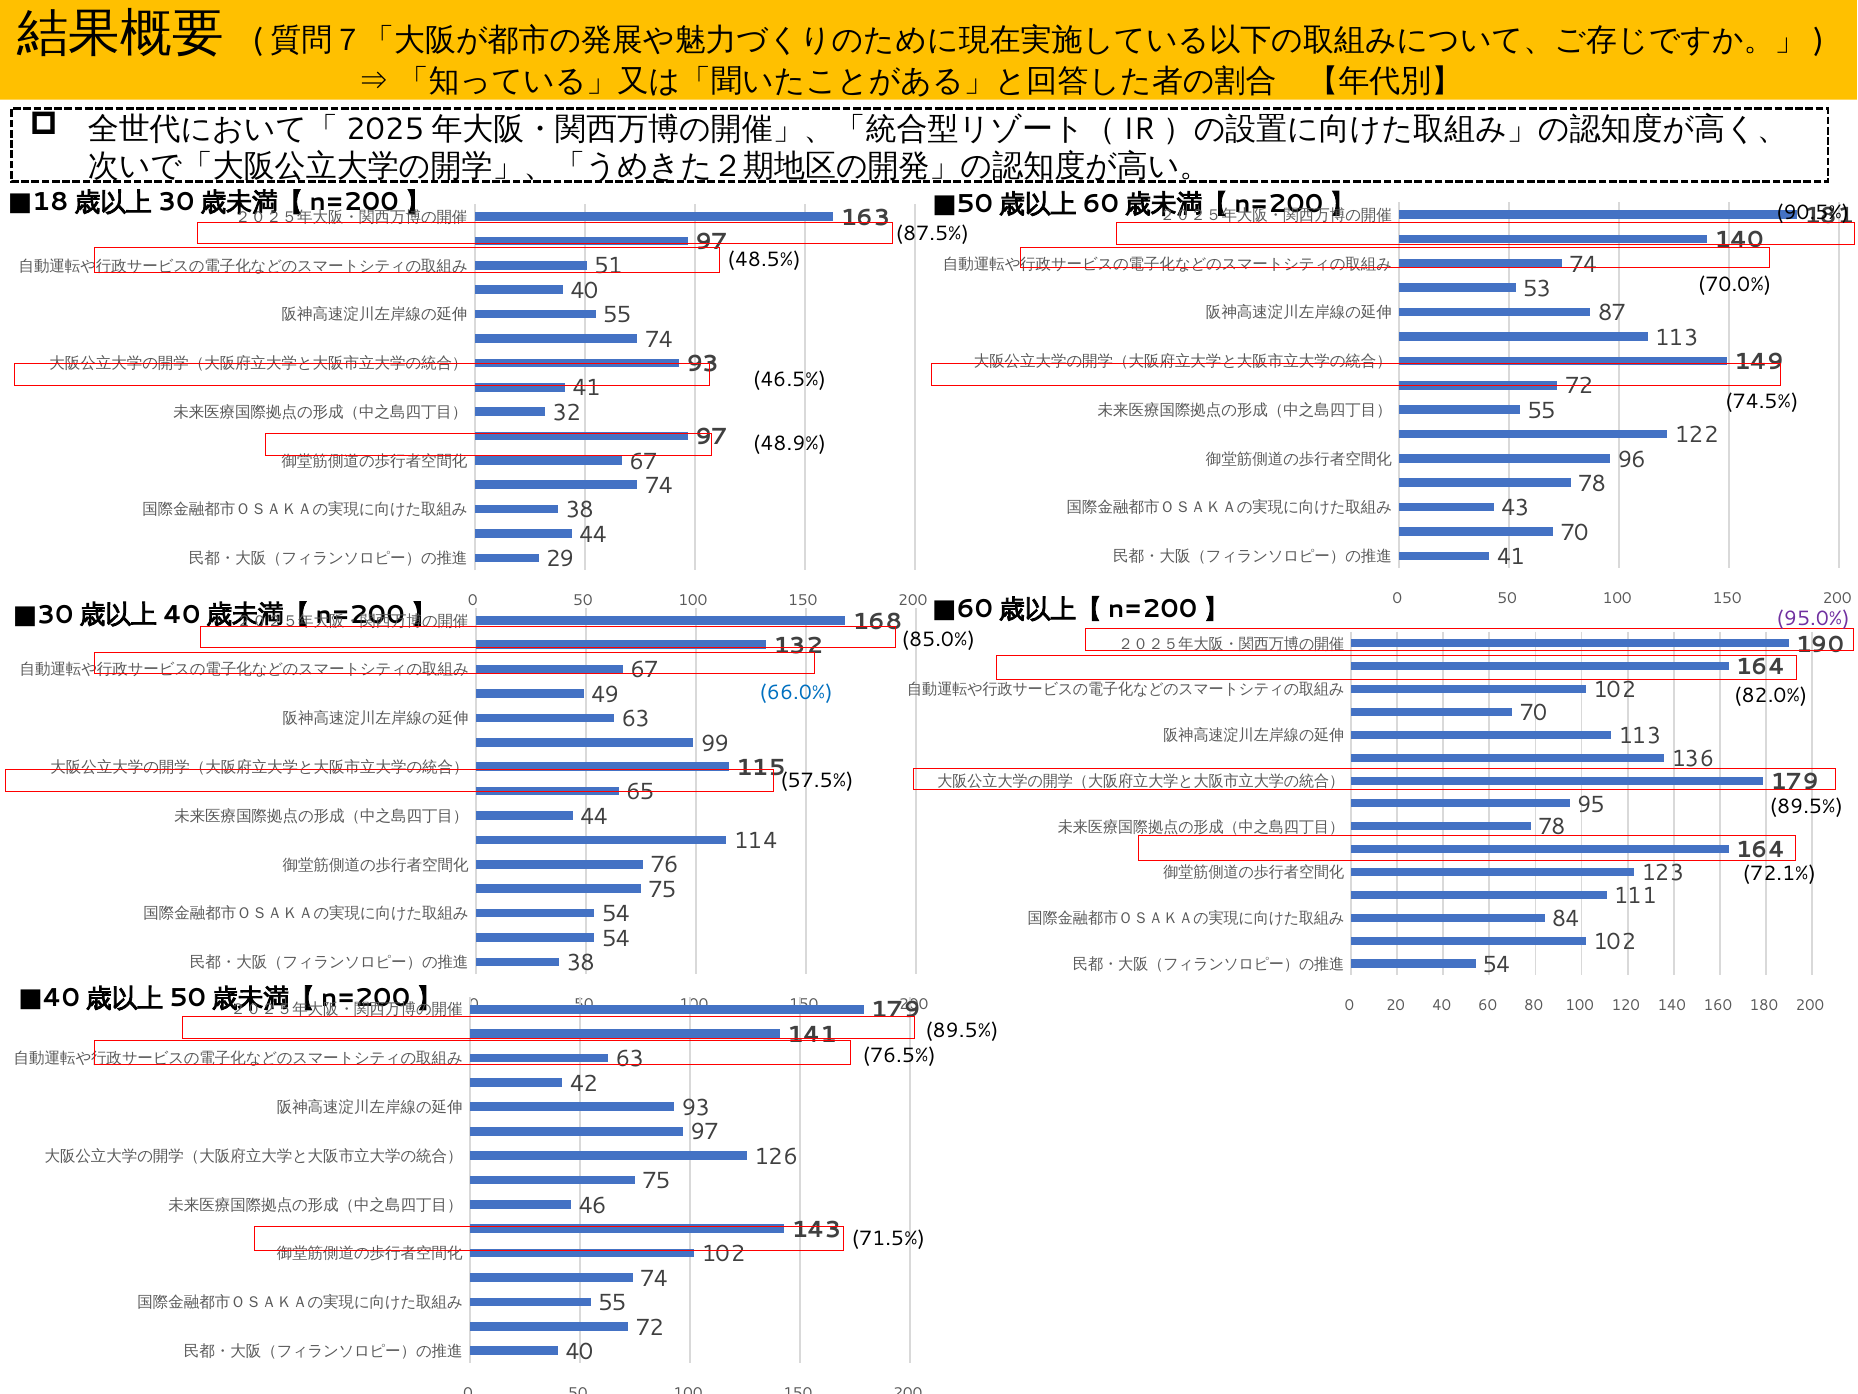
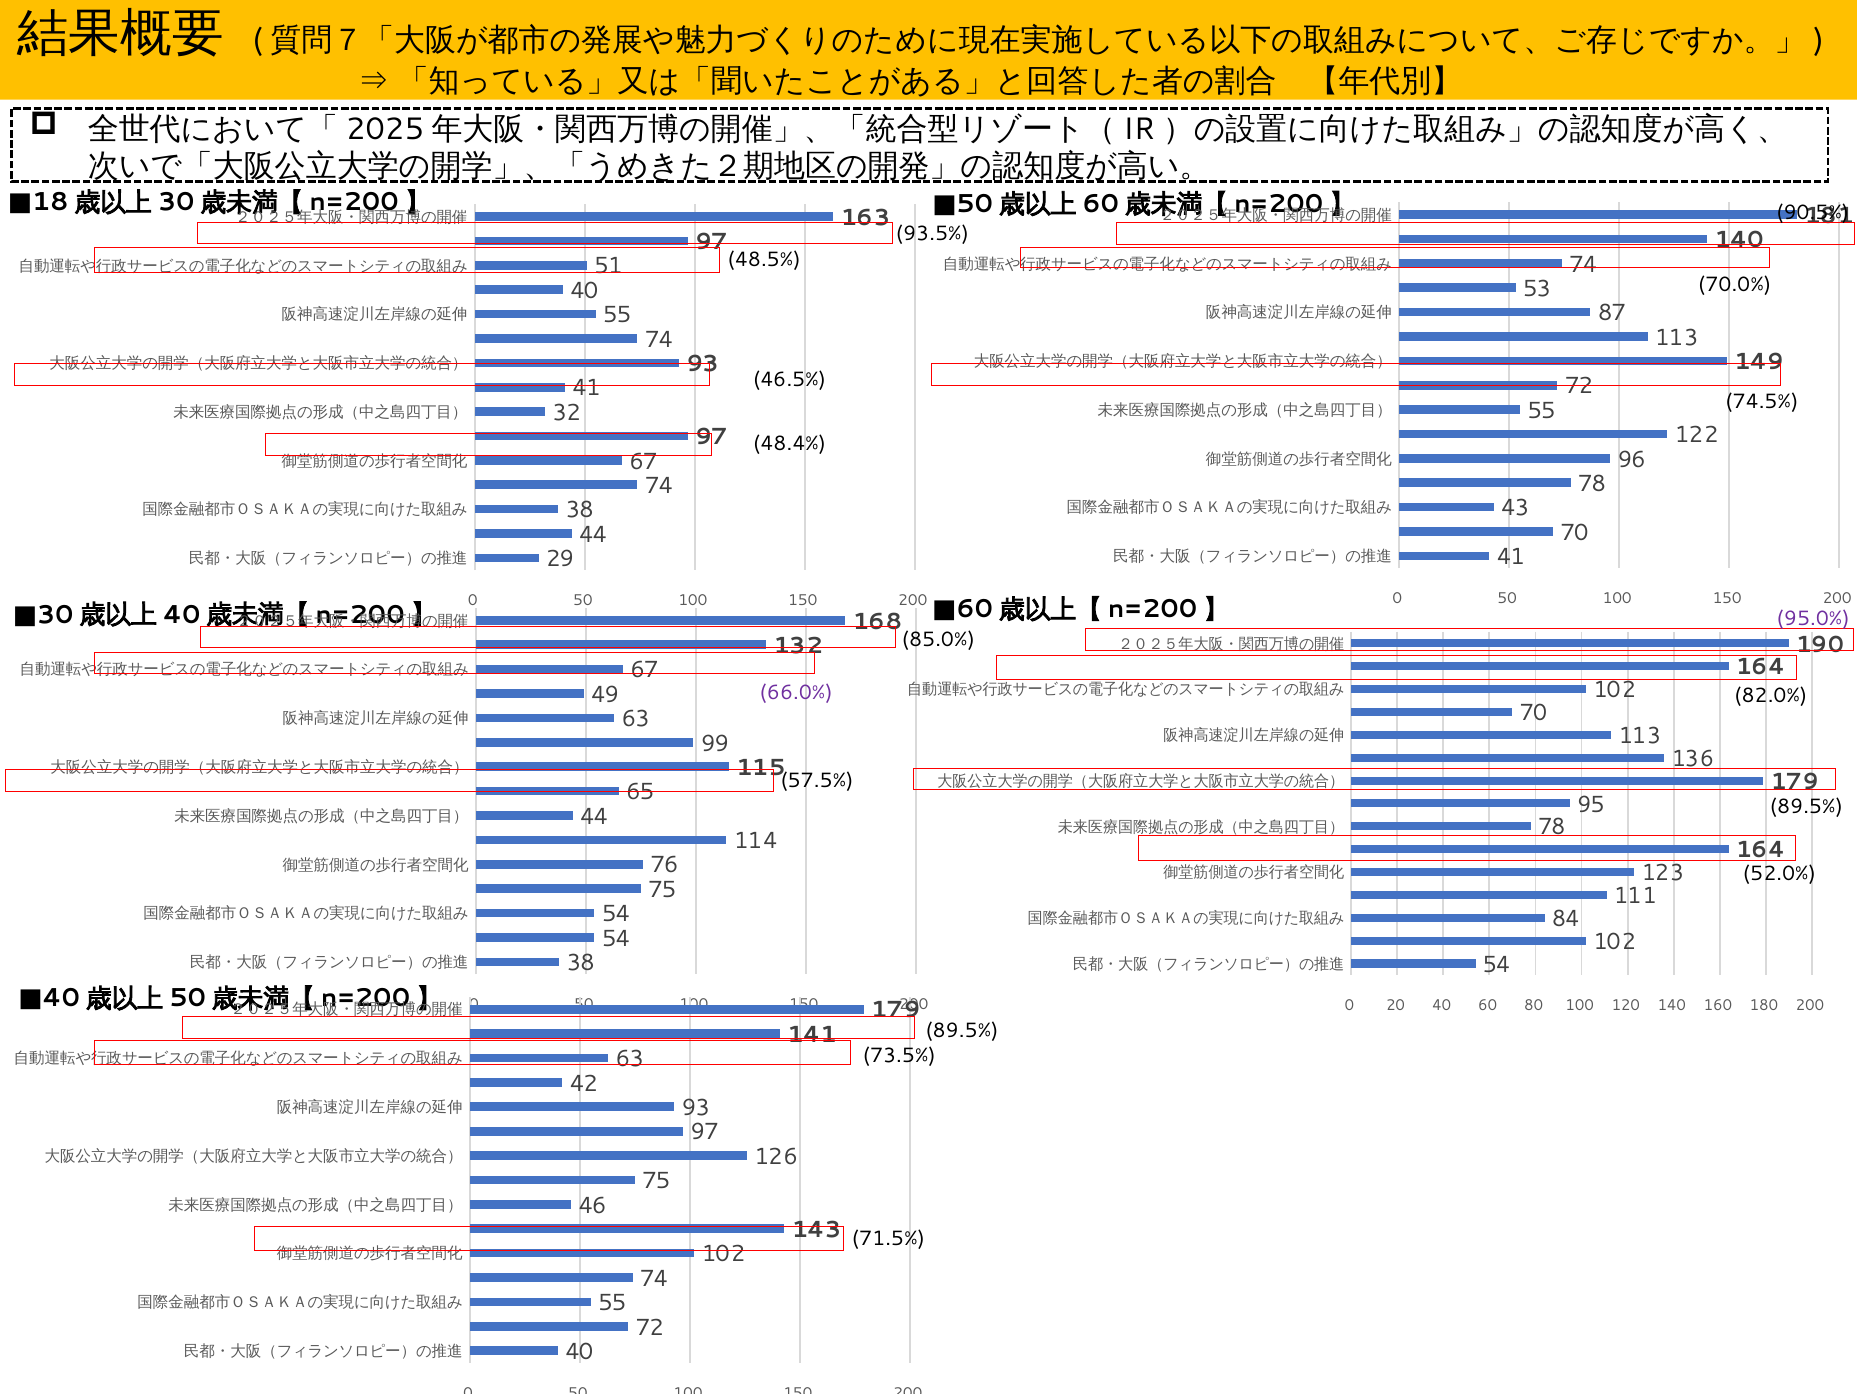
87.5%: 87.5% -> 93.5% (932, 233)
48.9%: 48.9% -> 48.4% (790, 443)
66.0% colour: blue -> purple (796, 693)
72.1%: 72.1% -> 52.0% (1779, 873)
76.5%: 76.5% -> 73.5% (899, 1055)
